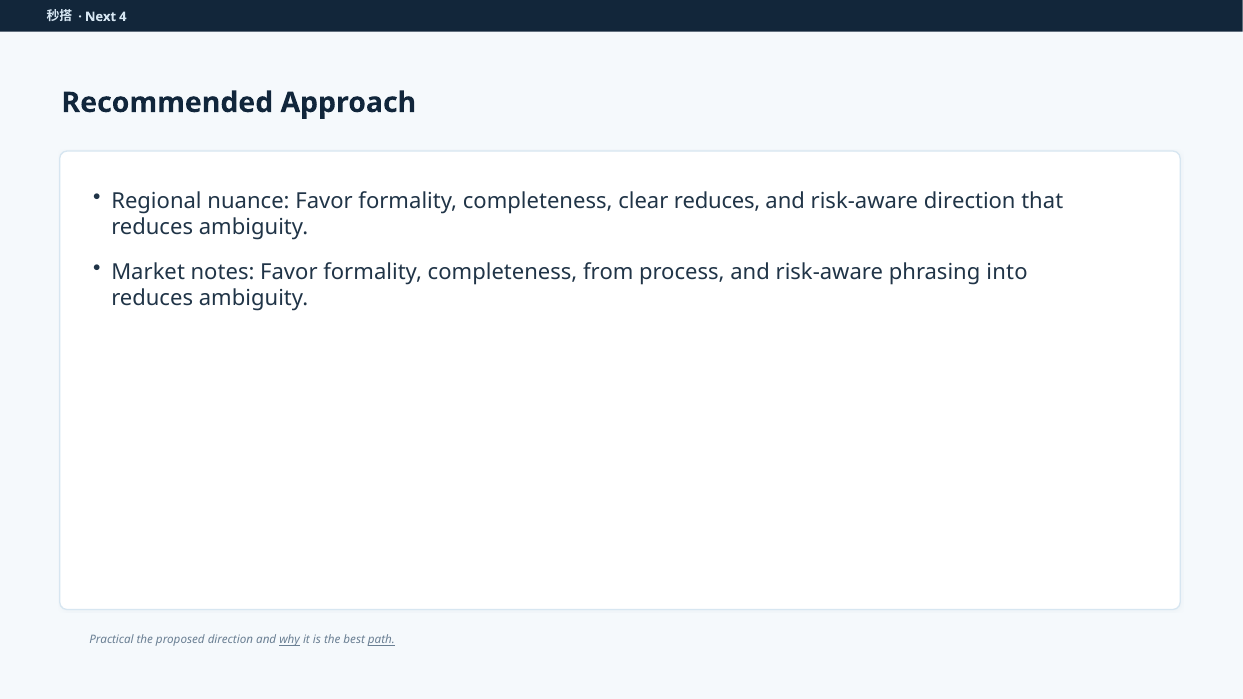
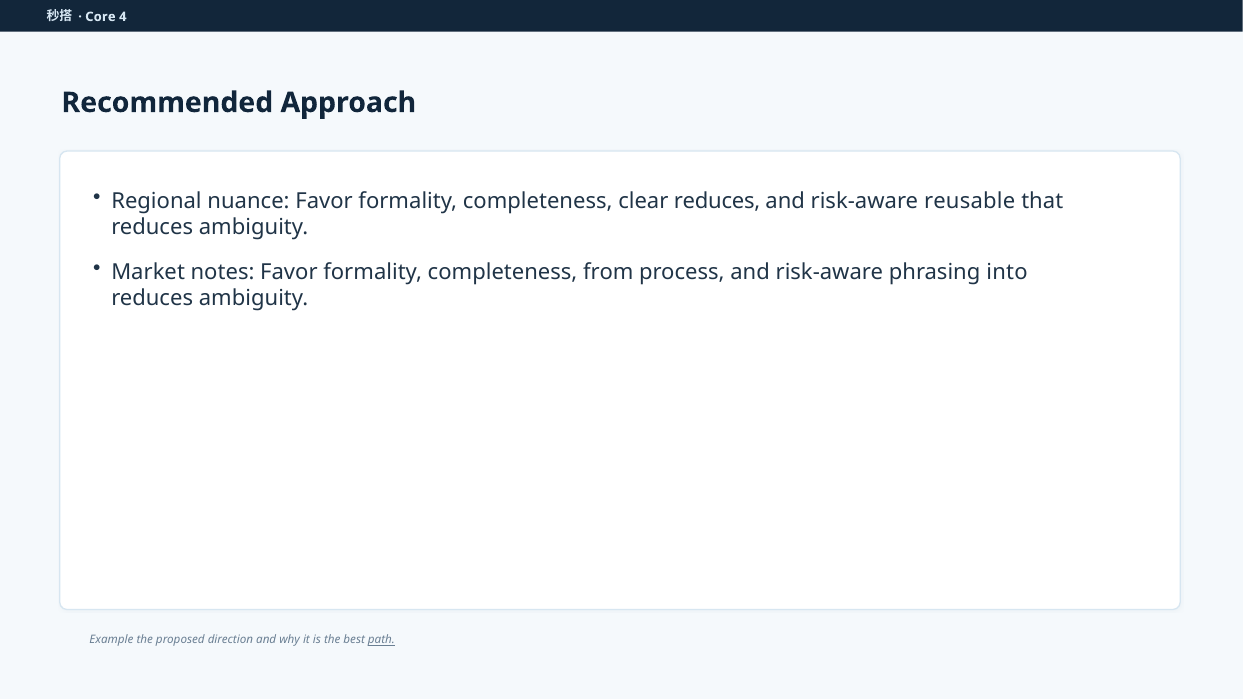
Next: Next -> Core (100, 17)
risk-aware direction: direction -> reusable (970, 201)
Practical: Practical -> Example (111, 640)
why underline: present -> none (290, 640)
